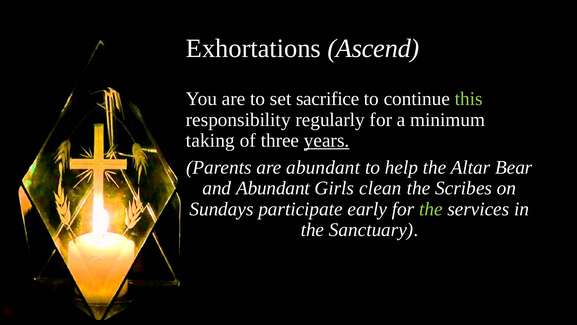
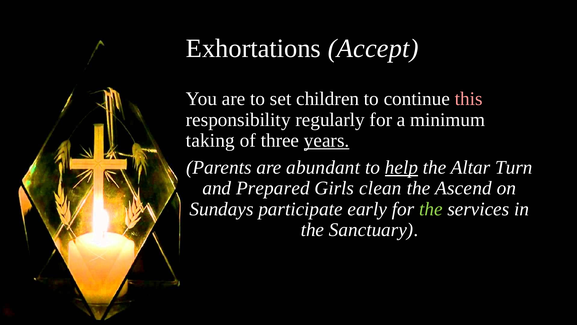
Ascend: Ascend -> Accept (373, 48)
sacrifice: sacrifice -> children (328, 99)
this colour: light green -> pink (469, 99)
help underline: none -> present (401, 167)
Bear: Bear -> Turn (514, 167)
and Abundant: Abundant -> Prepared (273, 188)
Scribes: Scribes -> Ascend (464, 188)
